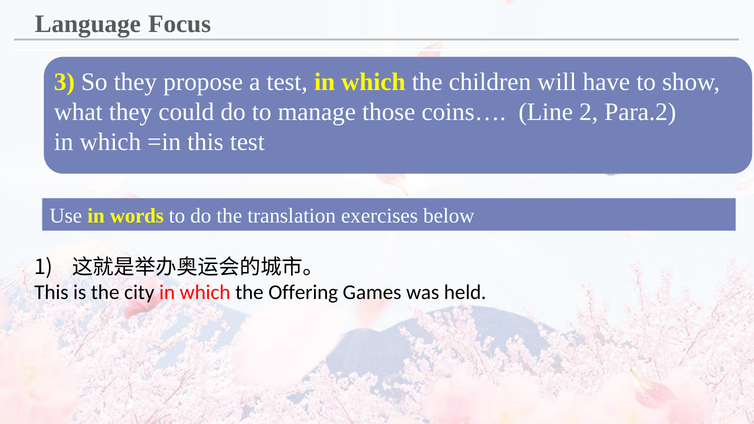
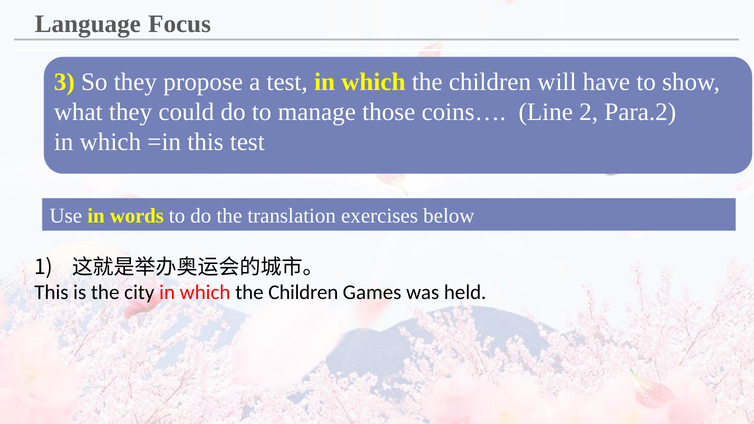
Offering: Offering -> Children (303, 293)
